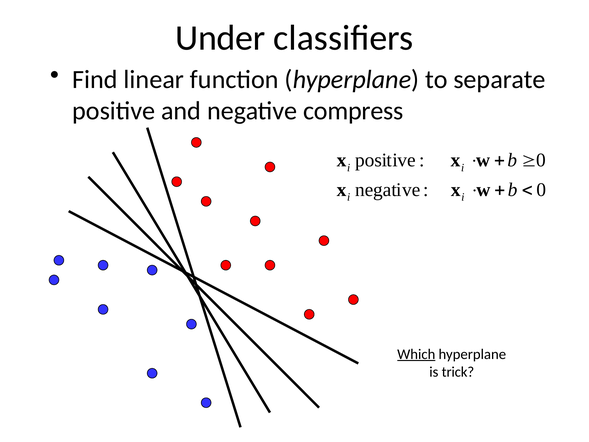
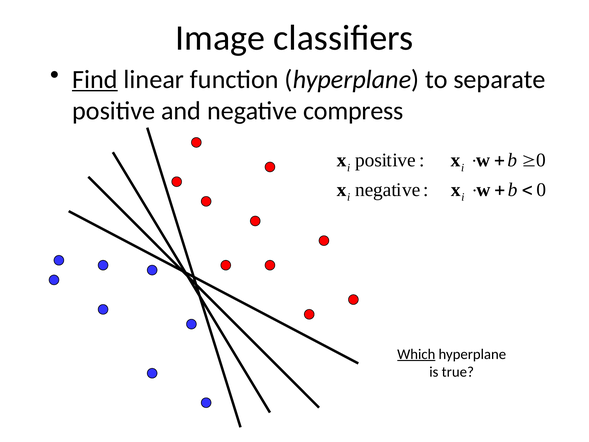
Under: Under -> Image (220, 38)
Find underline: none -> present (95, 79)
trick: trick -> true (458, 372)
